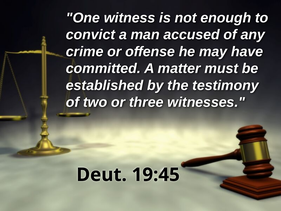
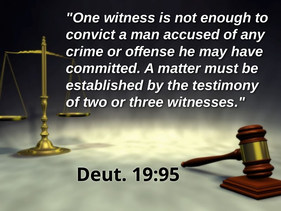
19:45: 19:45 -> 19:95 (156, 175)
